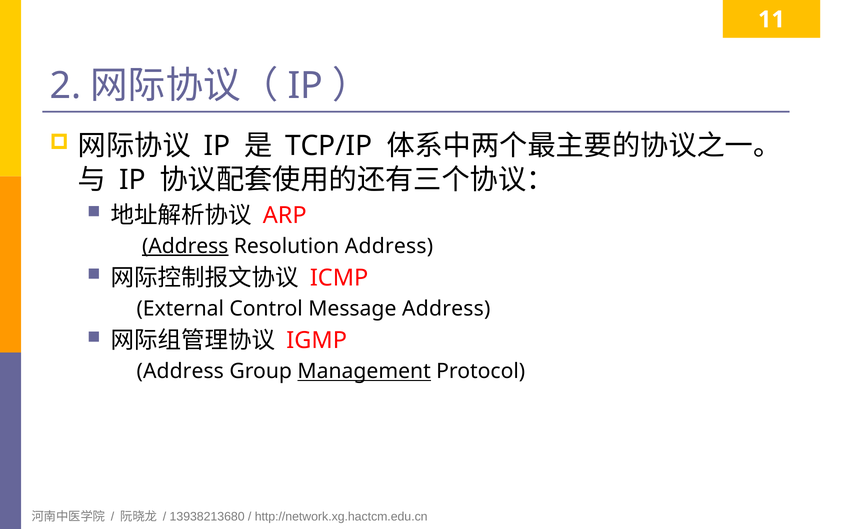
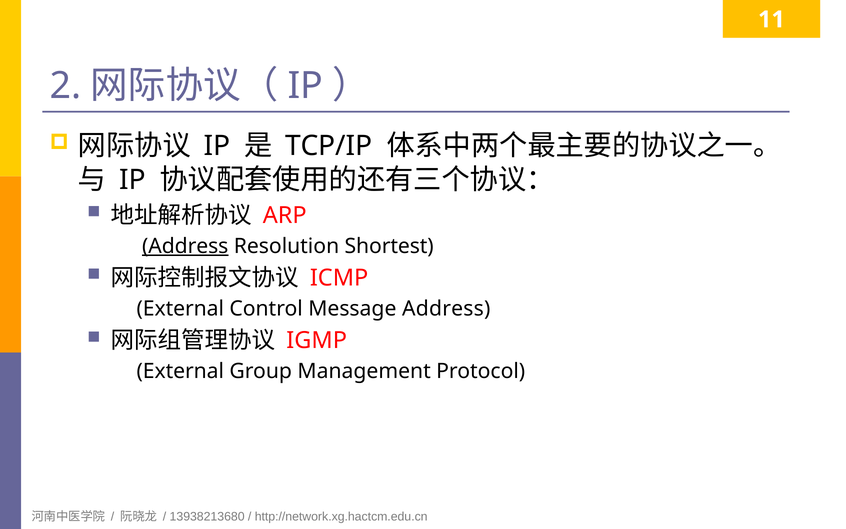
Resolution Address: Address -> Shortest (389, 246)
Address: Address -> External (180, 371)
Management underline: present -> none (364, 371)
